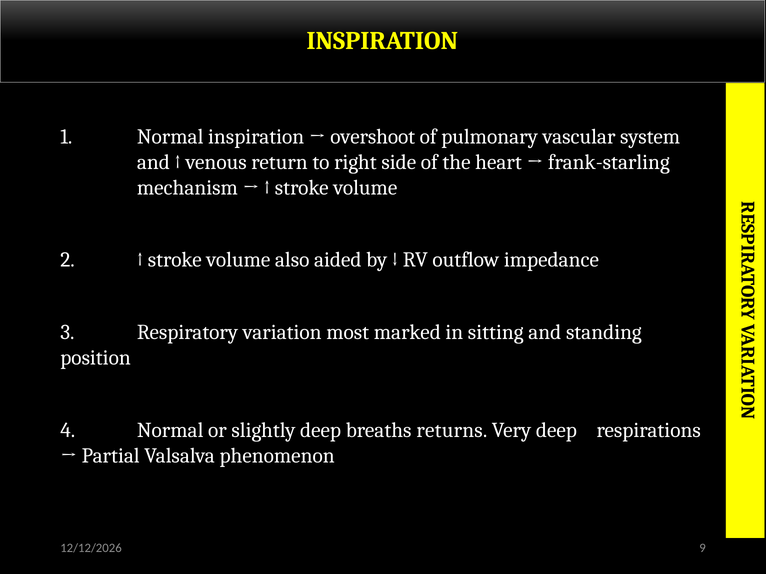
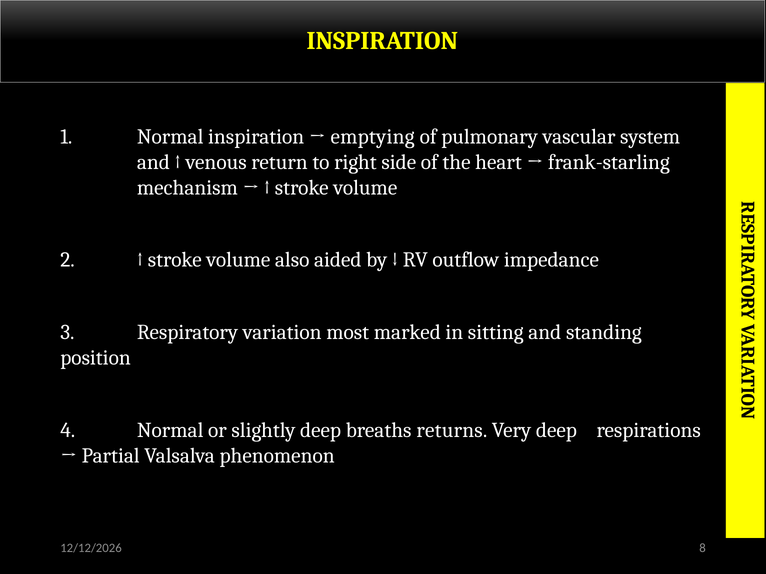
overshoot: overshoot -> emptying (373, 137)
9: 9 -> 8 (703, 549)
